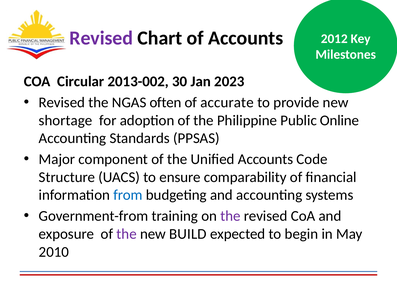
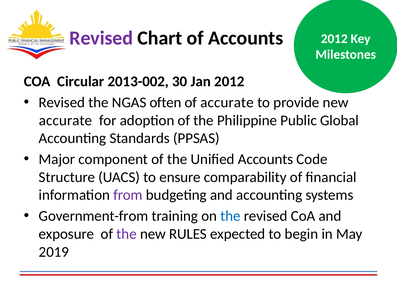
Jan 2023: 2023 -> 2012 (229, 81)
shortage: shortage -> accurate (66, 120)
Online: Online -> Global (339, 120)
from colour: blue -> purple (128, 195)
the colour: purple -> blue (231, 216)
BUILD: BUILD -> RULES (188, 234)
2010: 2010 -> 2019 (54, 252)
